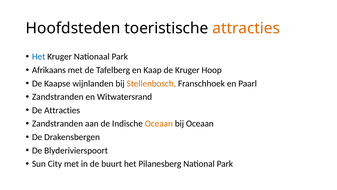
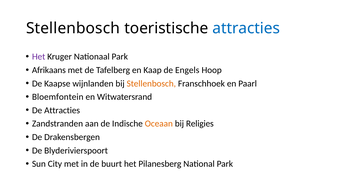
Hoofdsteden: Hoofdsteden -> Stellenbosch (73, 28)
attracties colour: orange -> blue (246, 28)
Het colour: blue -> purple (39, 57)
de Kruger: Kruger -> Engels (187, 70)
Zandstranden: Zandstranden -> Bloemfontein (58, 97)
bij Oceaan: Oceaan -> Religies (200, 123)
